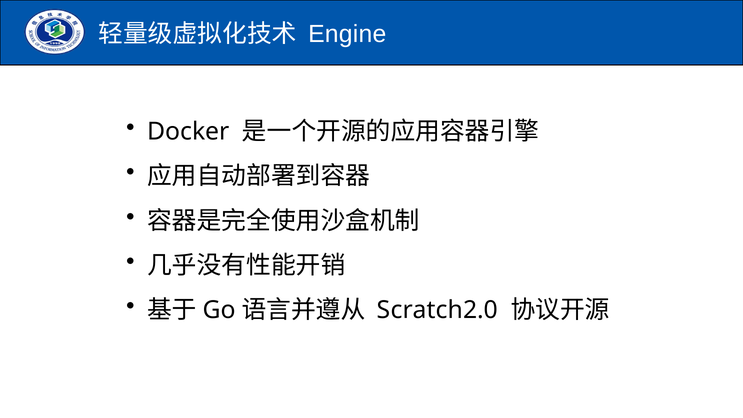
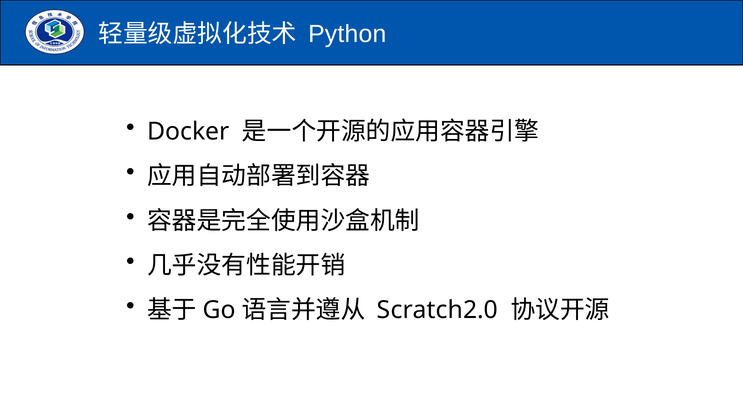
Engine: Engine -> Python (347, 34)
